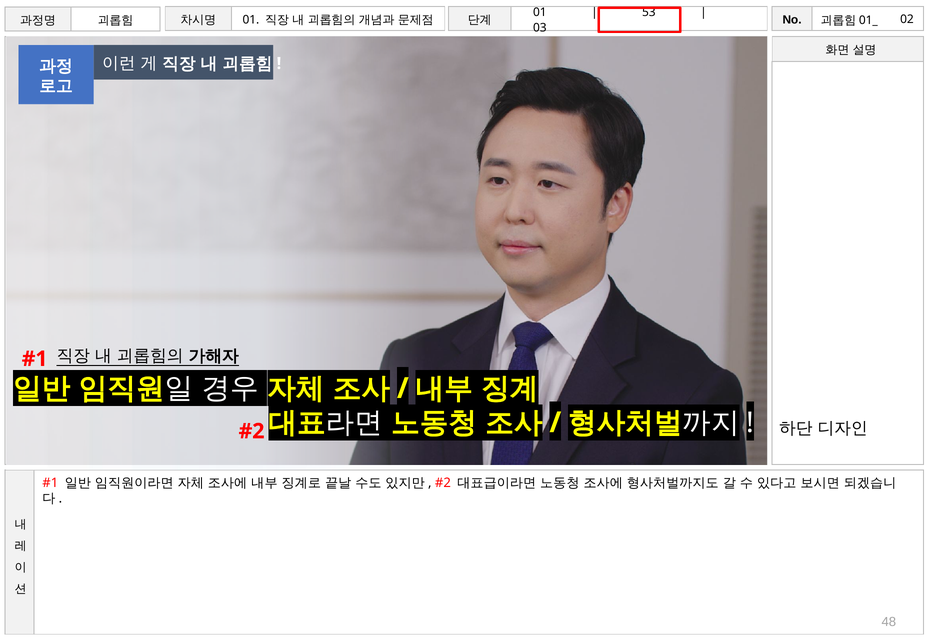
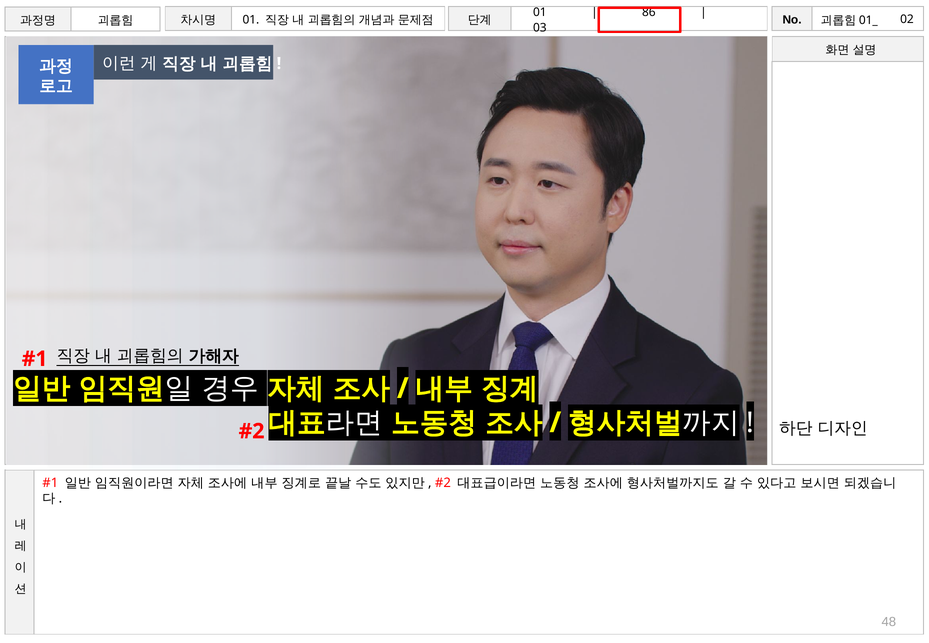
53: 53 -> 86 (649, 12)
